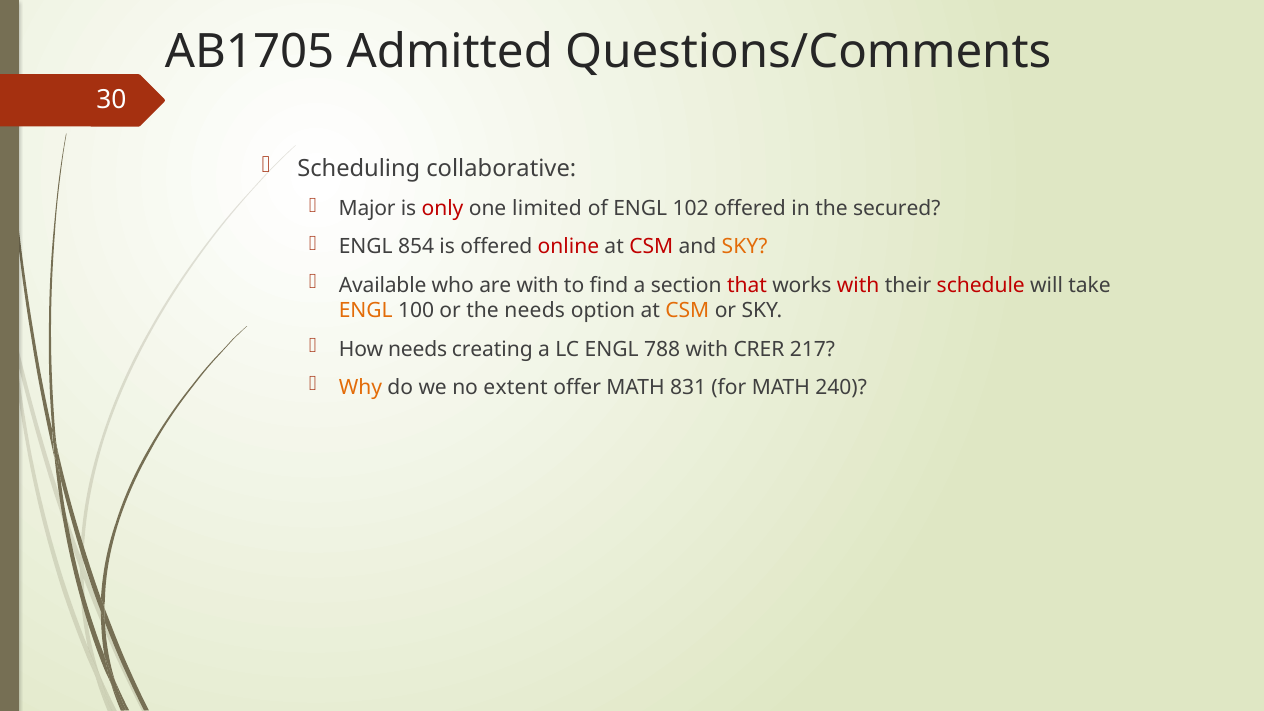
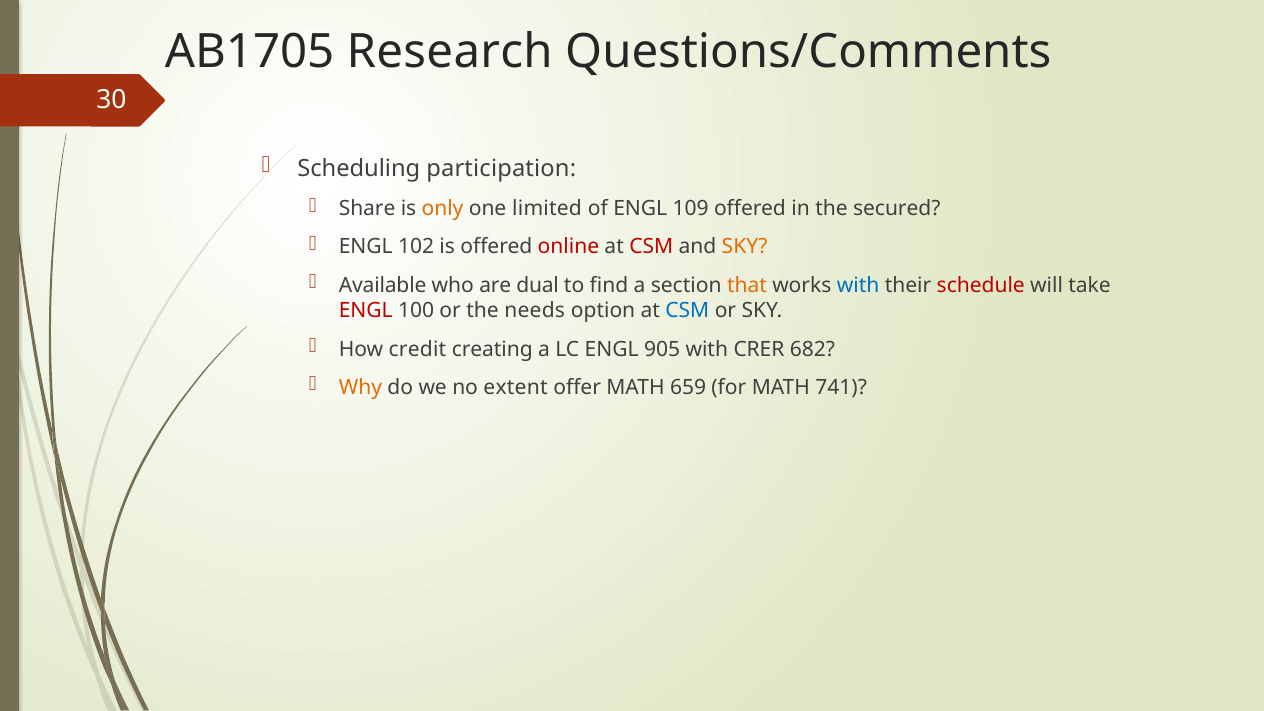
Admitted: Admitted -> Research (450, 52)
collaborative: collaborative -> participation (501, 169)
Major: Major -> Share (367, 209)
only colour: red -> orange (443, 209)
102: 102 -> 109 (691, 209)
854: 854 -> 102 (416, 247)
are with: with -> dual (538, 285)
that colour: red -> orange (747, 285)
with colour: red -> blue (858, 285)
ENGL colour: orange -> red (366, 311)
CSM colour: orange -> blue (687, 311)
How needs: needs -> credit (417, 349)
788: 788 -> 905 (662, 349)
217: 217 -> 682 (813, 349)
831: 831 -> 659 (688, 387)
240: 240 -> 741 (841, 387)
